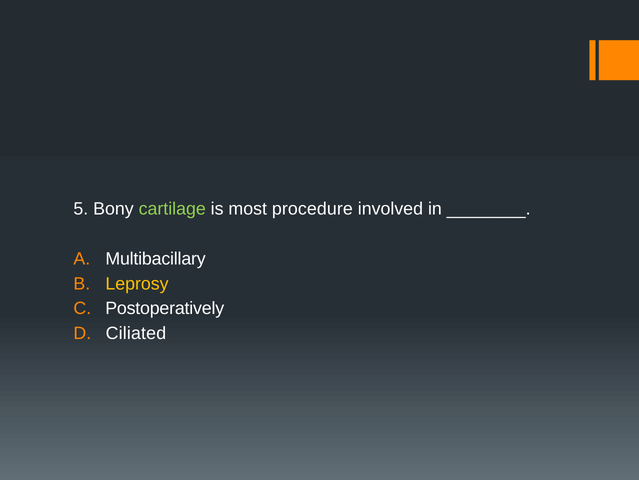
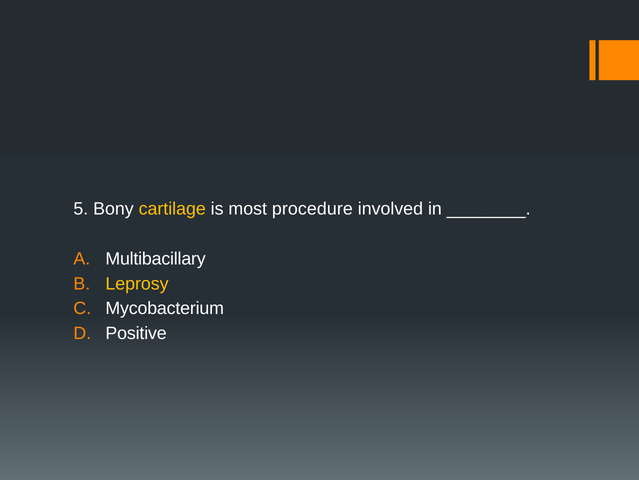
cartilage colour: light green -> yellow (172, 209)
Postoperatively: Postoperatively -> Mycobacterium (165, 308)
Ciliated: Ciliated -> Positive (136, 333)
